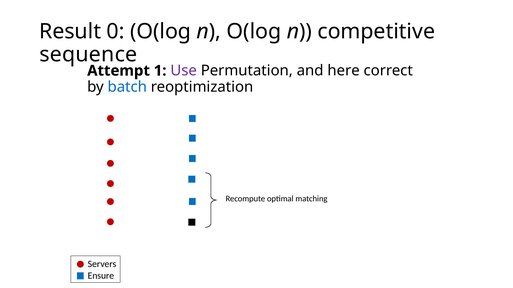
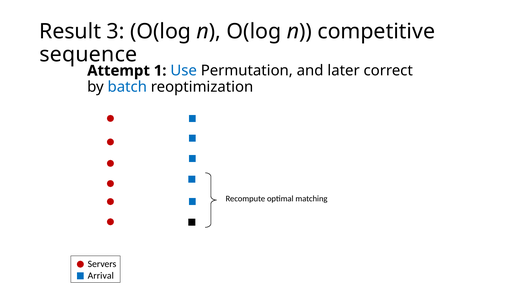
0: 0 -> 3 (116, 32)
Use colour: purple -> blue (184, 71)
here: here -> later (344, 71)
Ensure: Ensure -> Arrival (101, 276)
